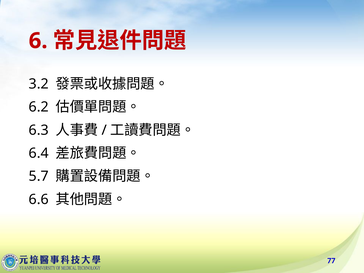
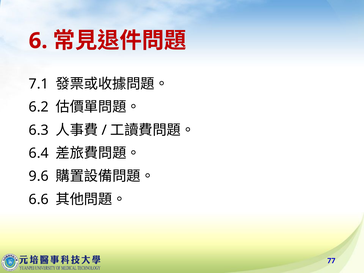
3.2: 3.2 -> 7.1 (39, 84)
5.7: 5.7 -> 9.6 (39, 176)
